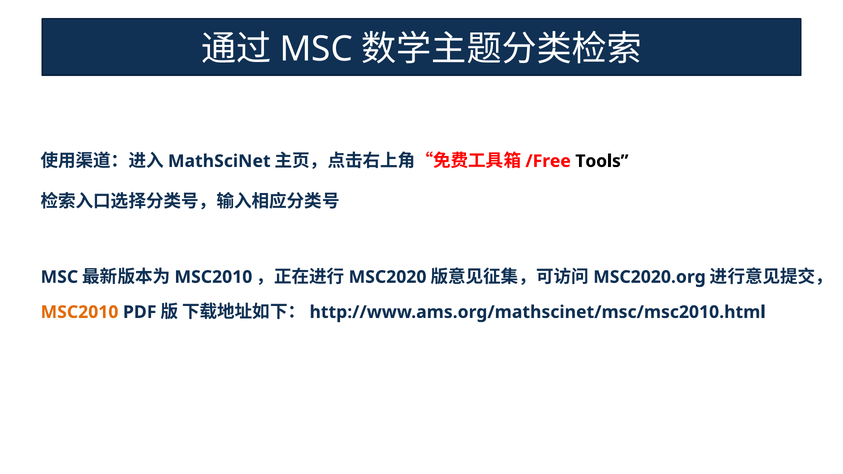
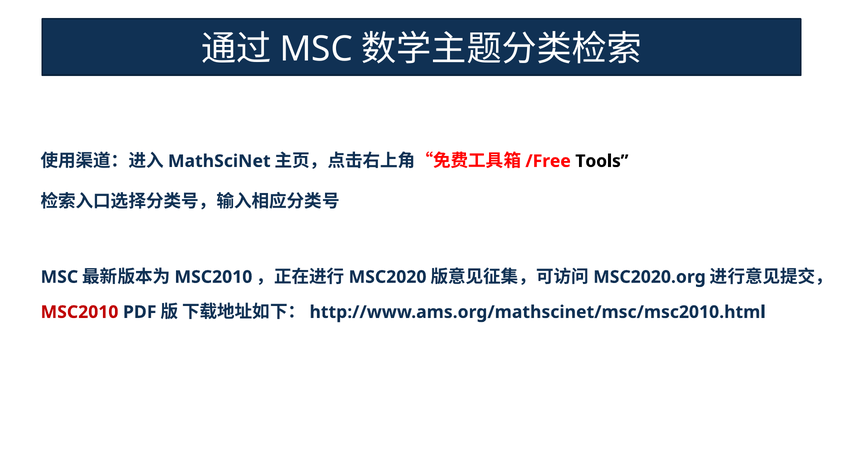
MSC2010 colour: orange -> red (80, 312)
